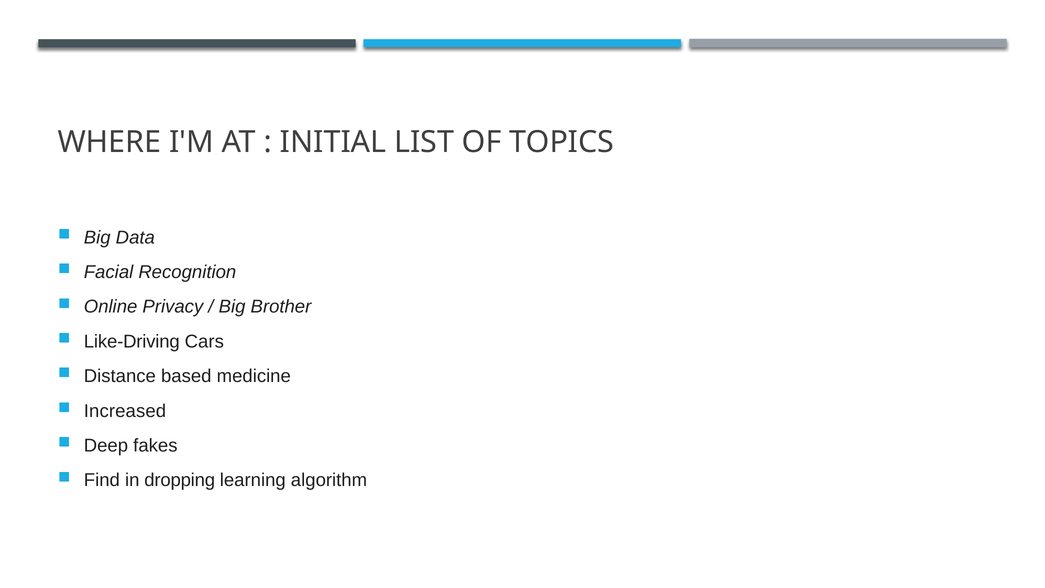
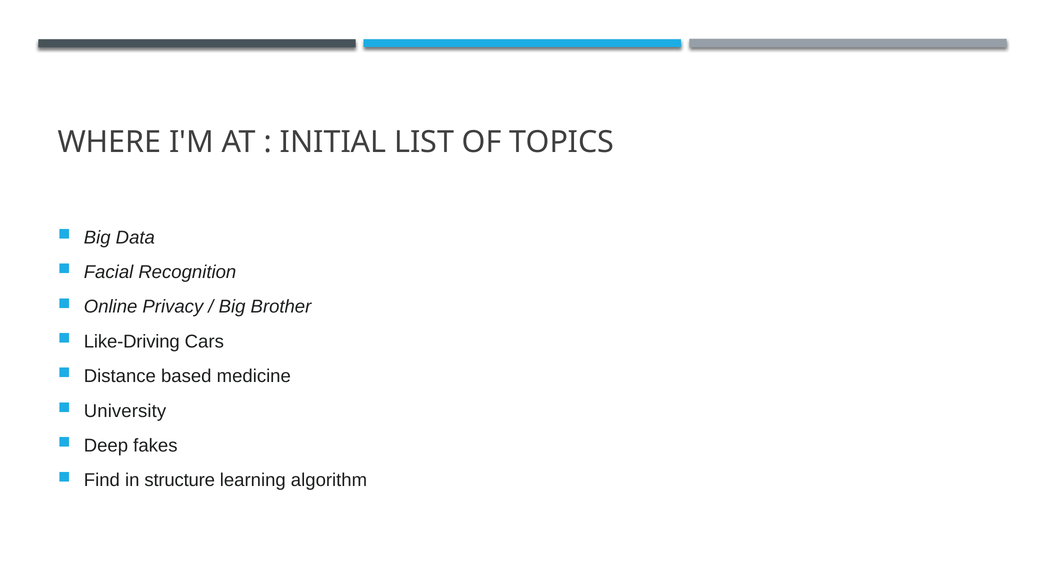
Increased: Increased -> University (125, 411)
dropping: dropping -> structure (180, 480)
